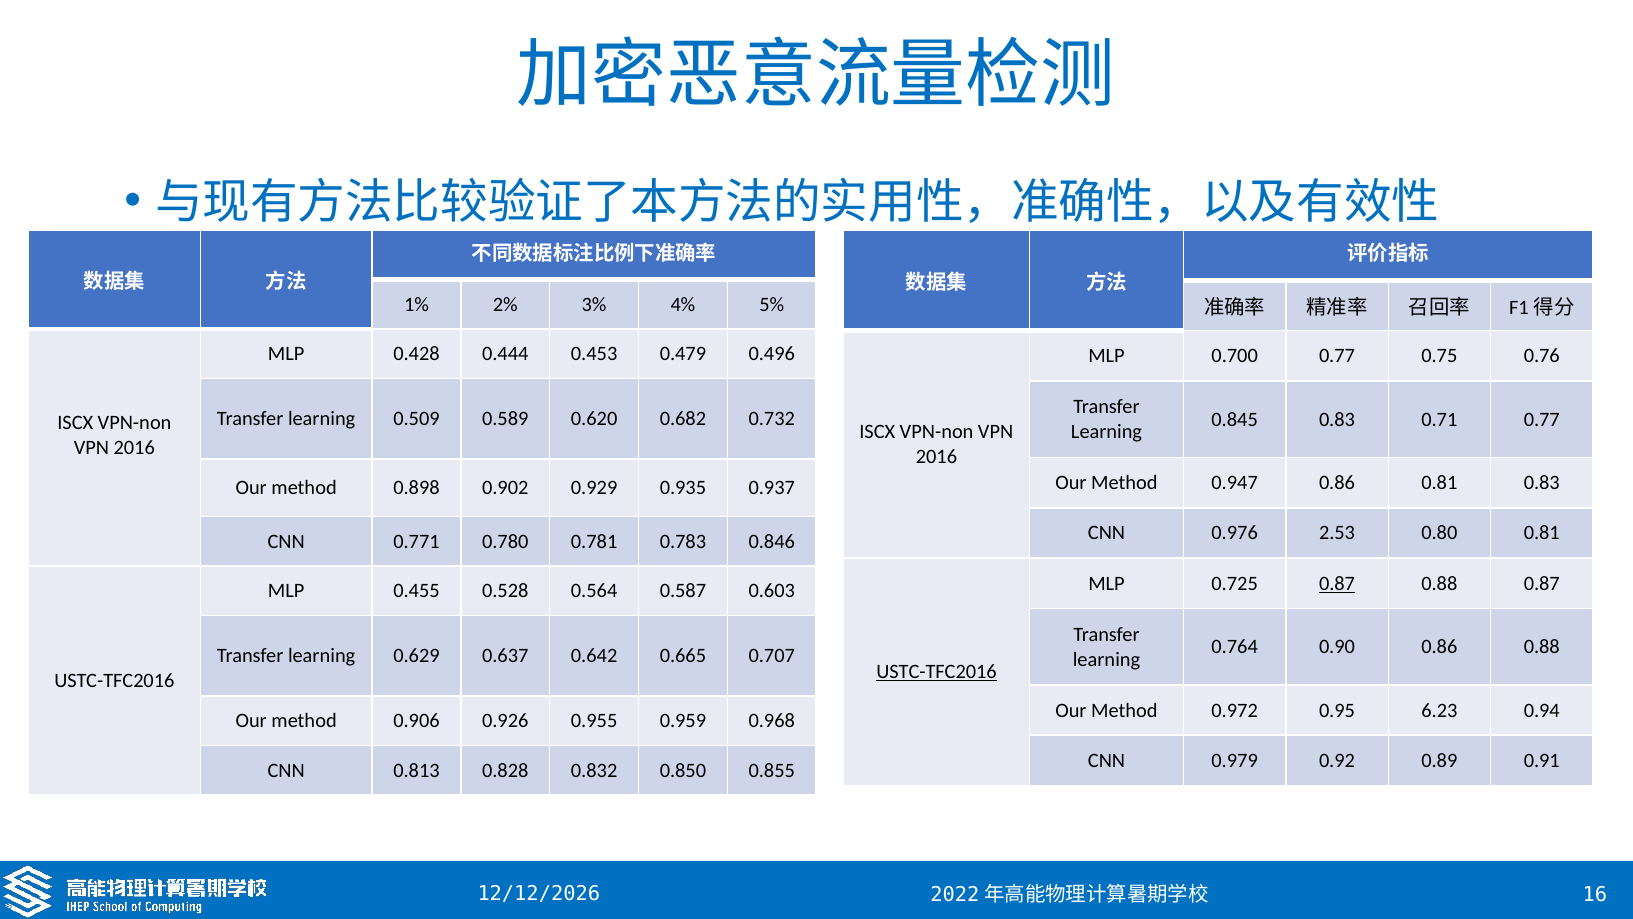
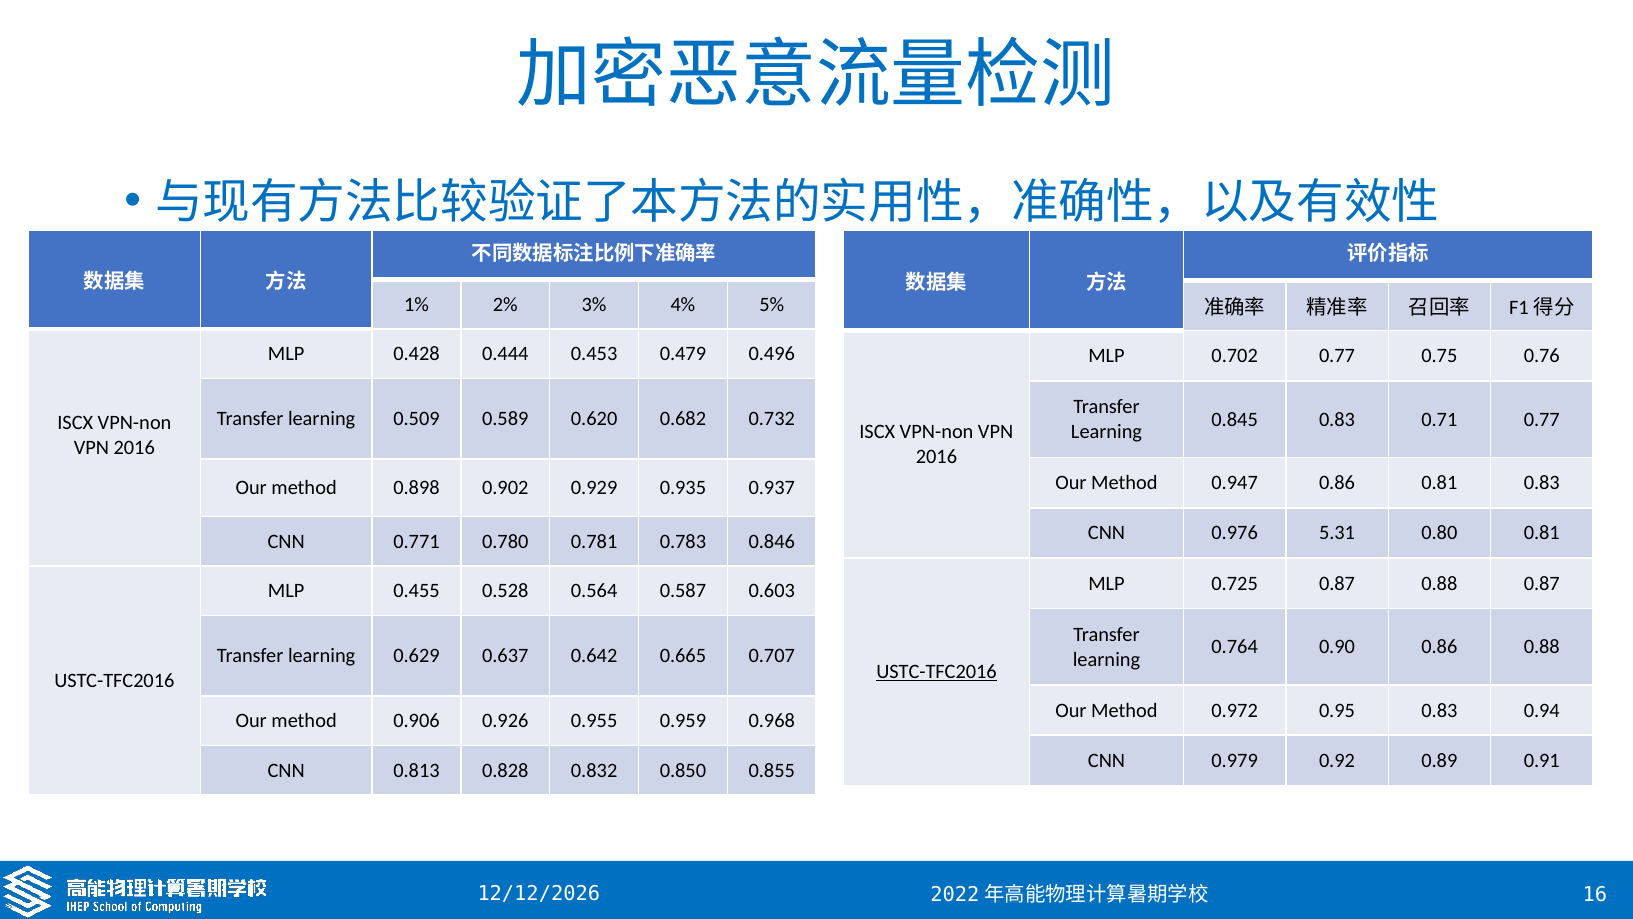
0.700: 0.700 -> 0.702 (1235, 356)
2.53: 2.53 -> 5.31 (1337, 533)
0.87 underline: present -> none (1337, 583)
0.95 6.23: 6.23 -> 0.83 (1439, 710)
